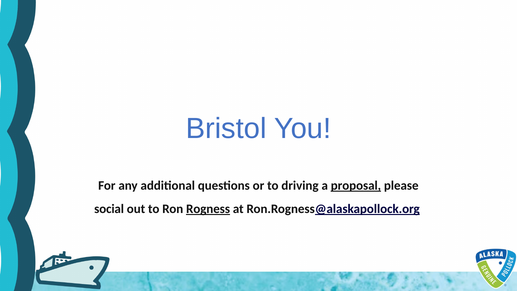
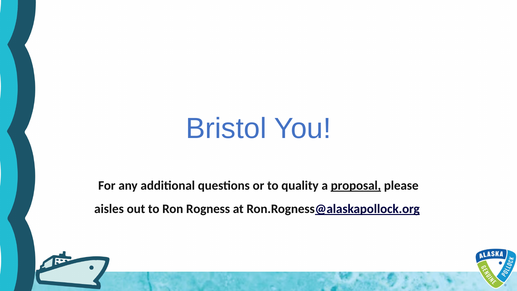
driving: driving -> quality (300, 185)
social: social -> aisles (109, 209)
Rogness underline: present -> none (208, 209)
